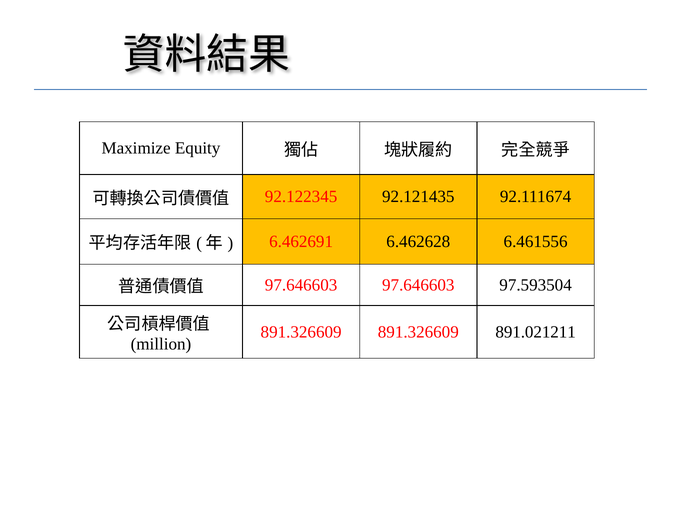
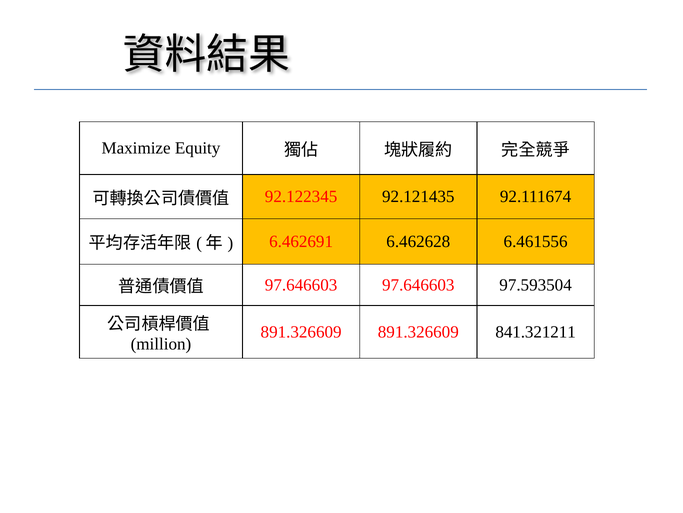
891.021211: 891.021211 -> 841.321211 (536, 332)
